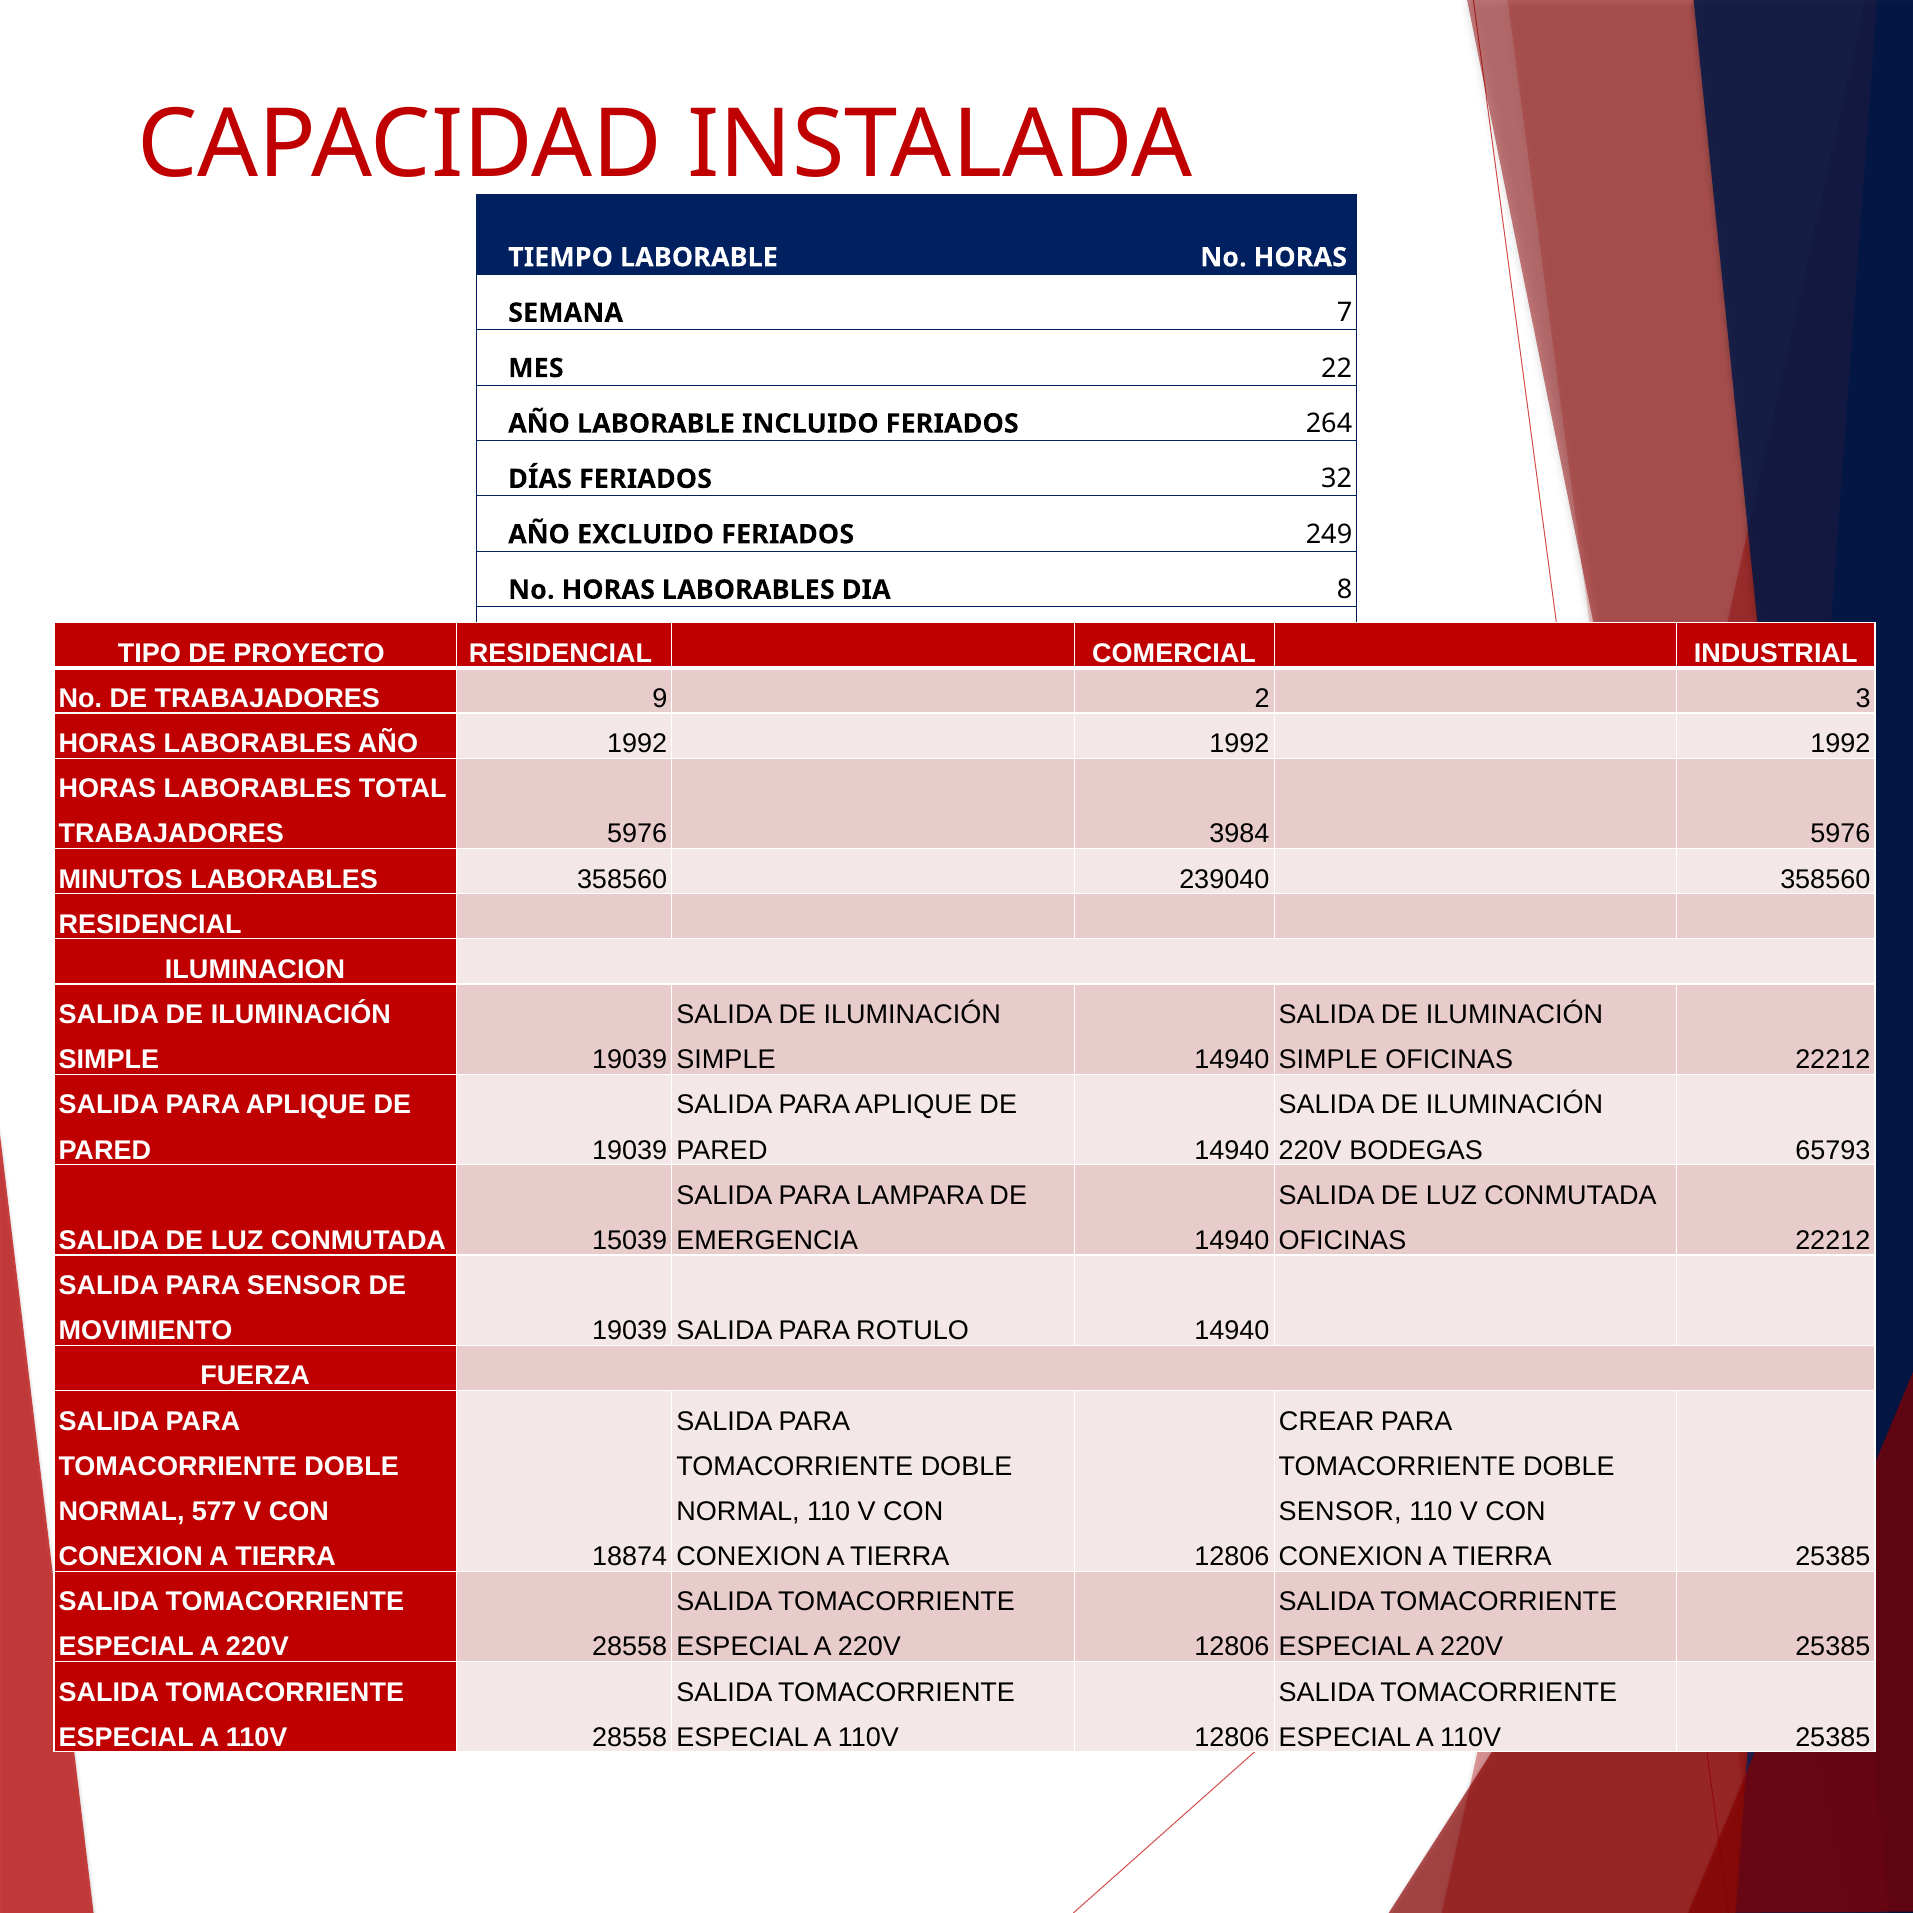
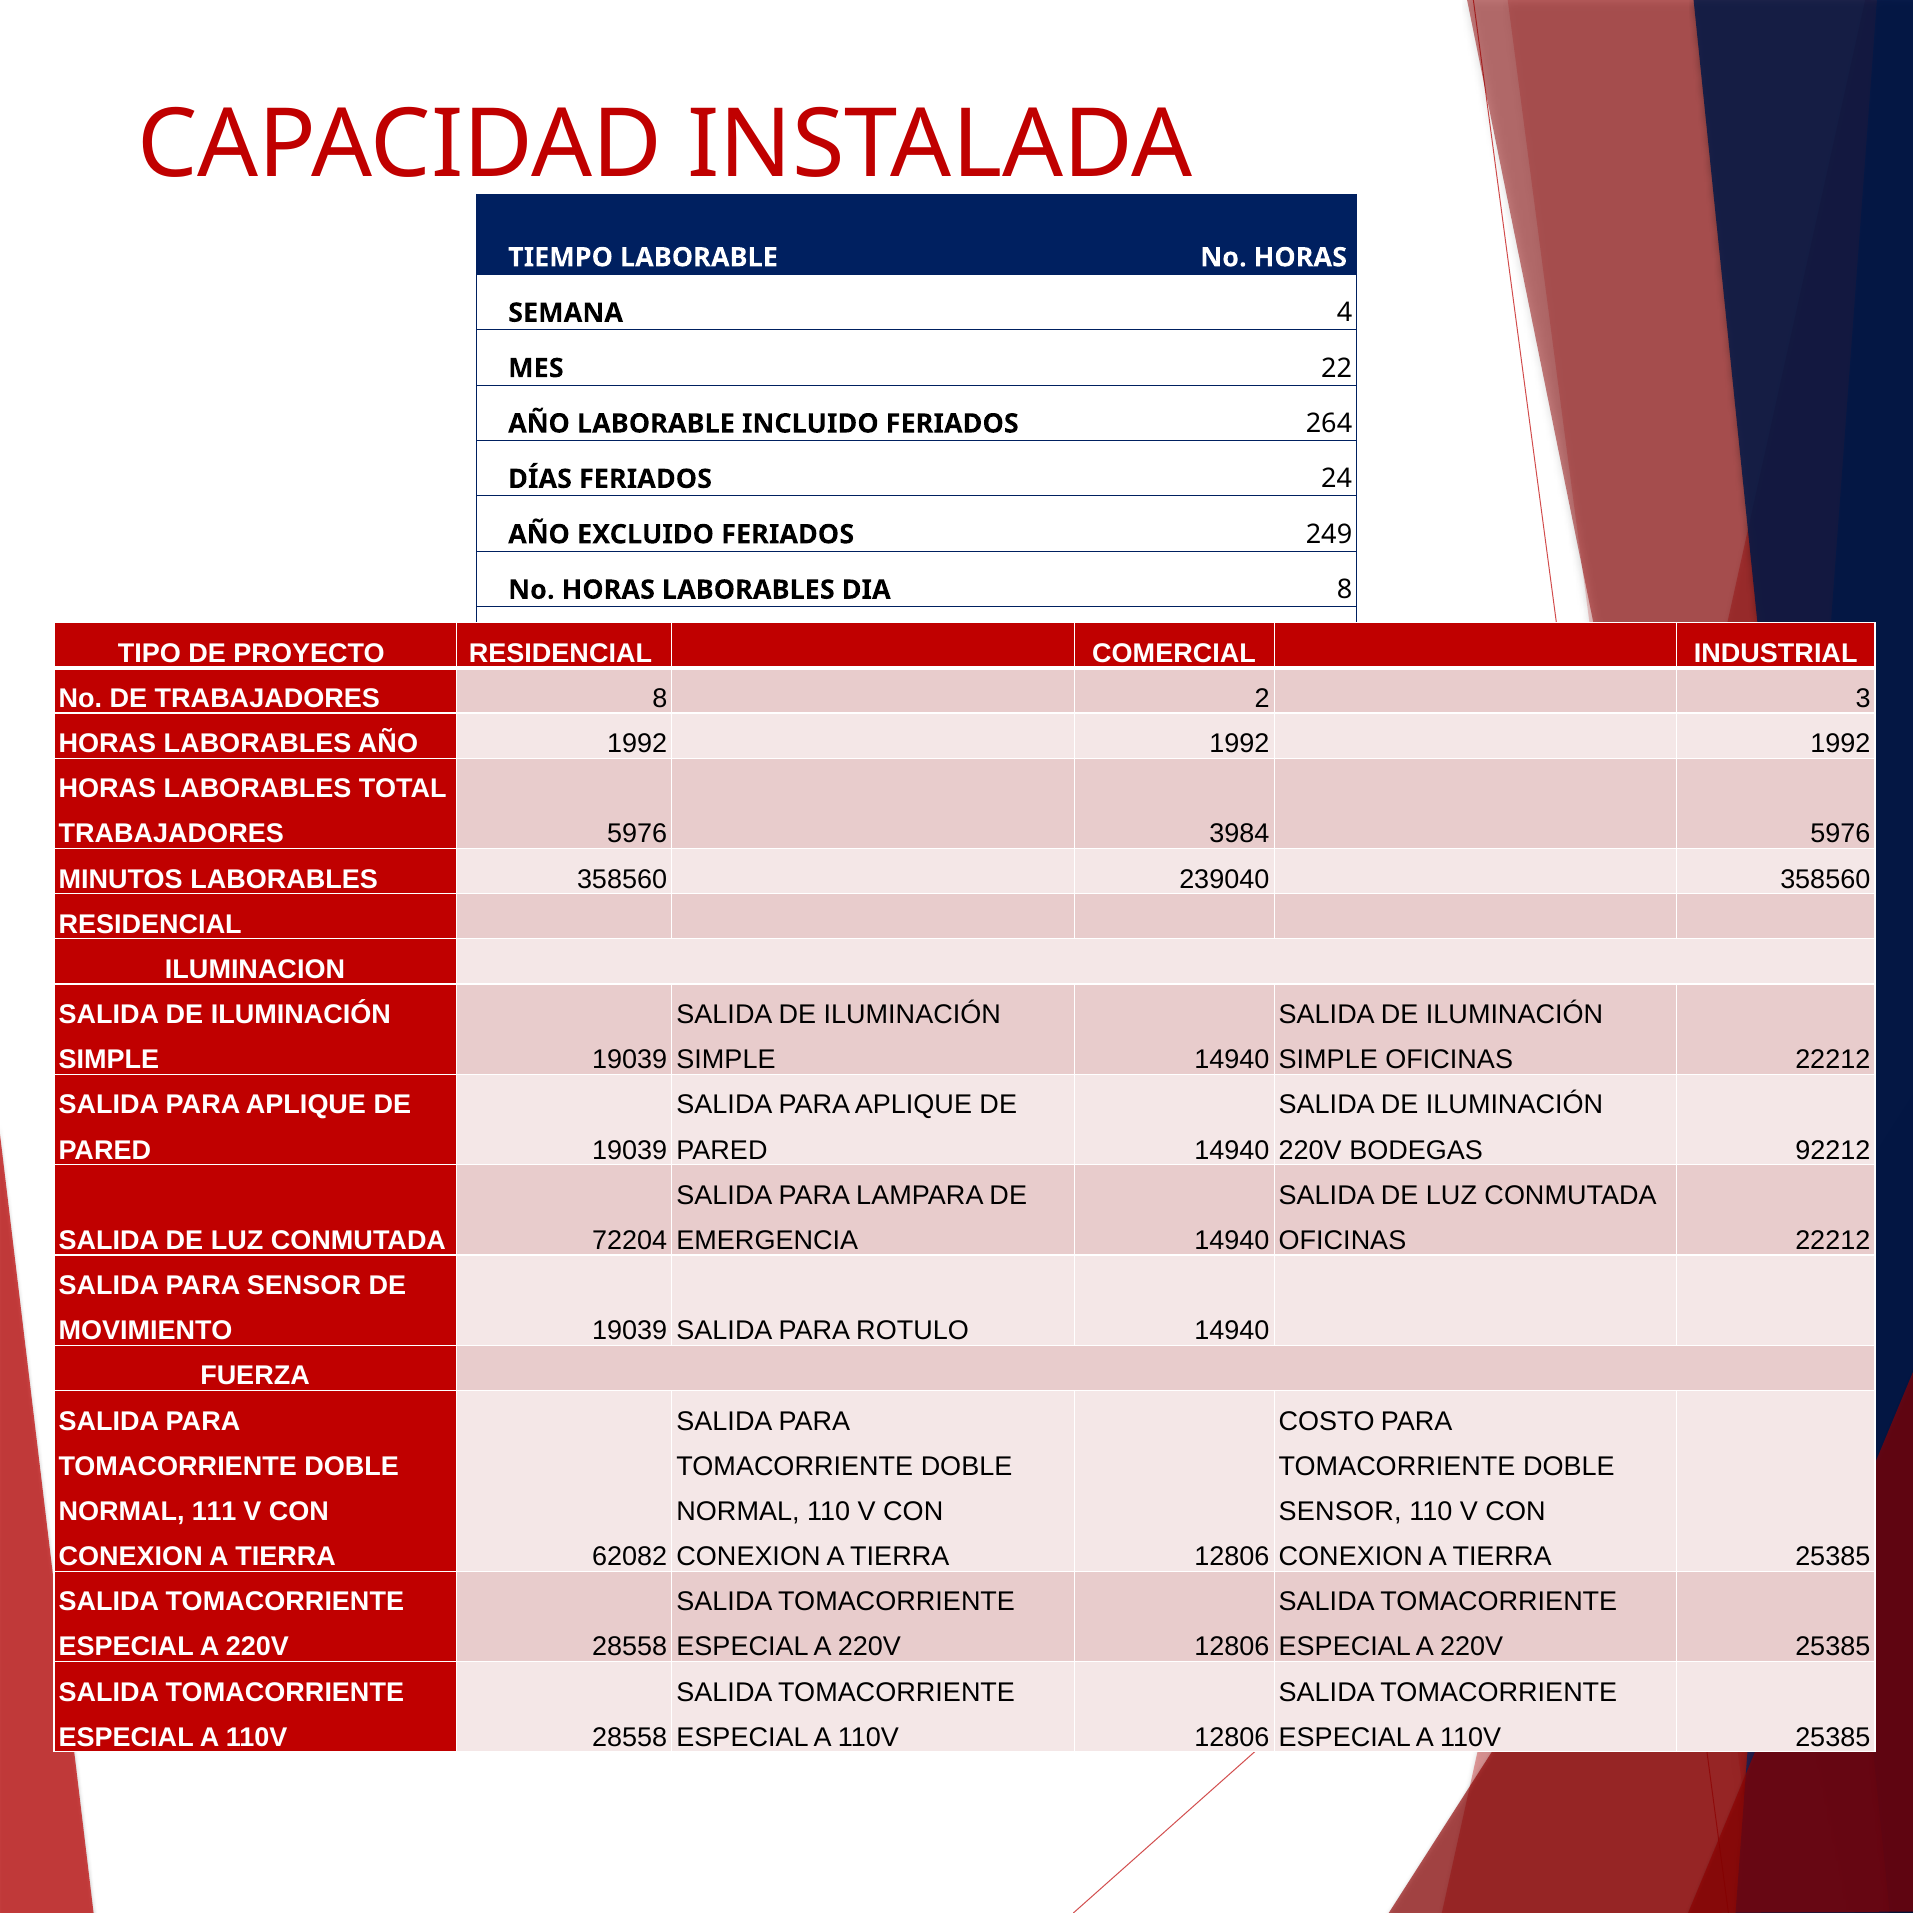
7: 7 -> 4 (1345, 313)
32: 32 -> 24 (1337, 479)
TRABAJADORES 9: 9 -> 8 (660, 698)
65793: 65793 -> 92212 (1833, 1150)
15039: 15039 -> 72204 (630, 1240)
CREAR: CREAR -> COSTO (1327, 1421)
577: 577 -> 111 (214, 1511)
18874: 18874 -> 62082 (630, 1557)
